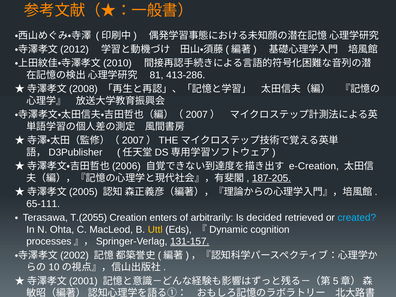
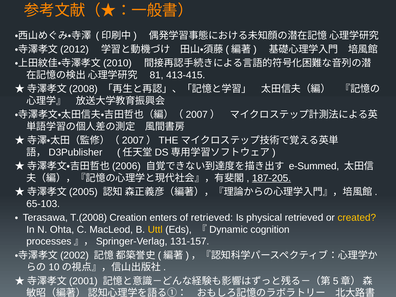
413-286: 413-286 -> 413-415 (186, 75)
e-Creation: e-Creation -> e-Summed (314, 166)
65-111: 65-111 -> 65-103 (43, 204)
T.(2055: T.(2055 -> T.(2008 (89, 218)
of arbitrarily: arbitrarily -> retrieved (212, 218)
decided: decided -> physical (264, 218)
created colour: light blue -> yellow (357, 218)
131-157 underline: present -> none (190, 241)
